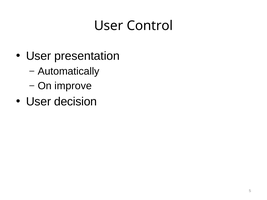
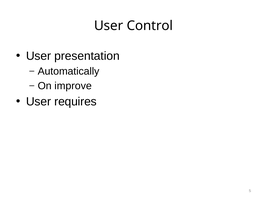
decision: decision -> requires (76, 102)
